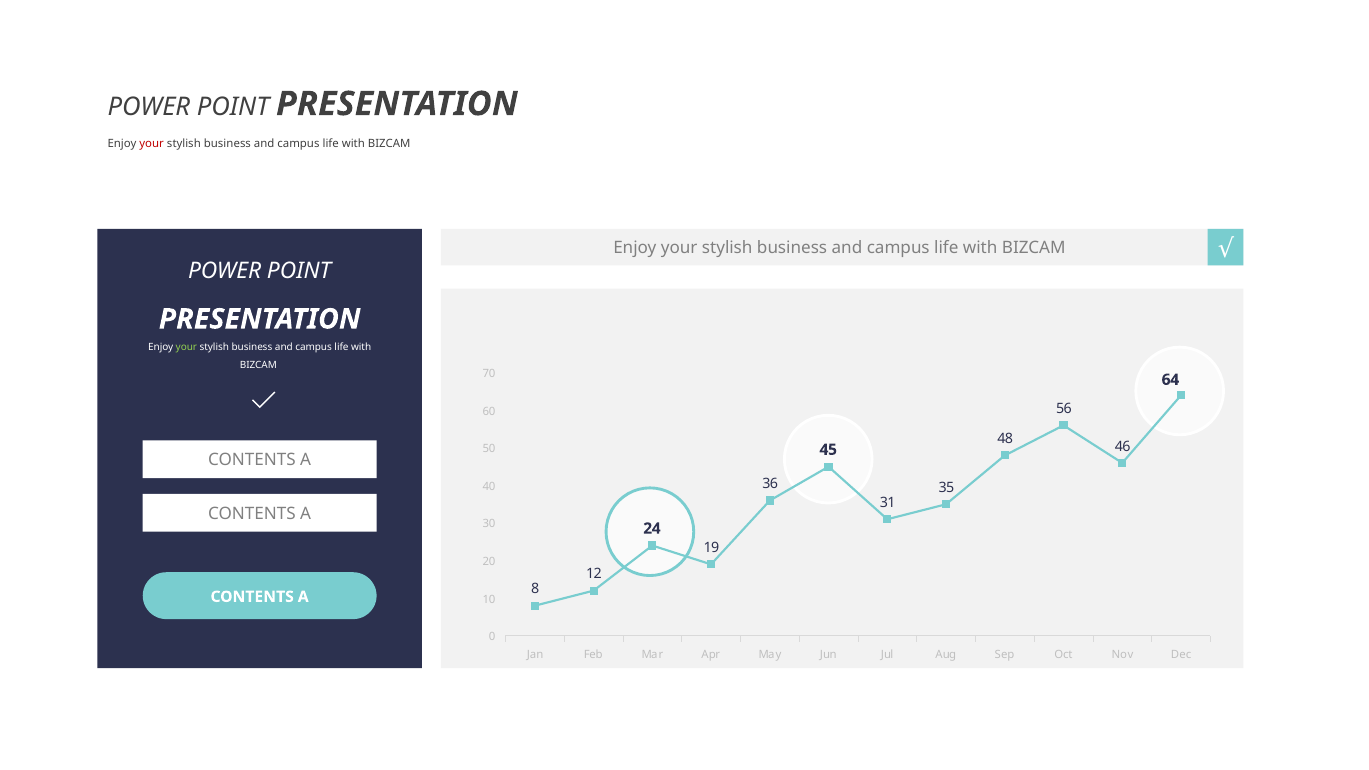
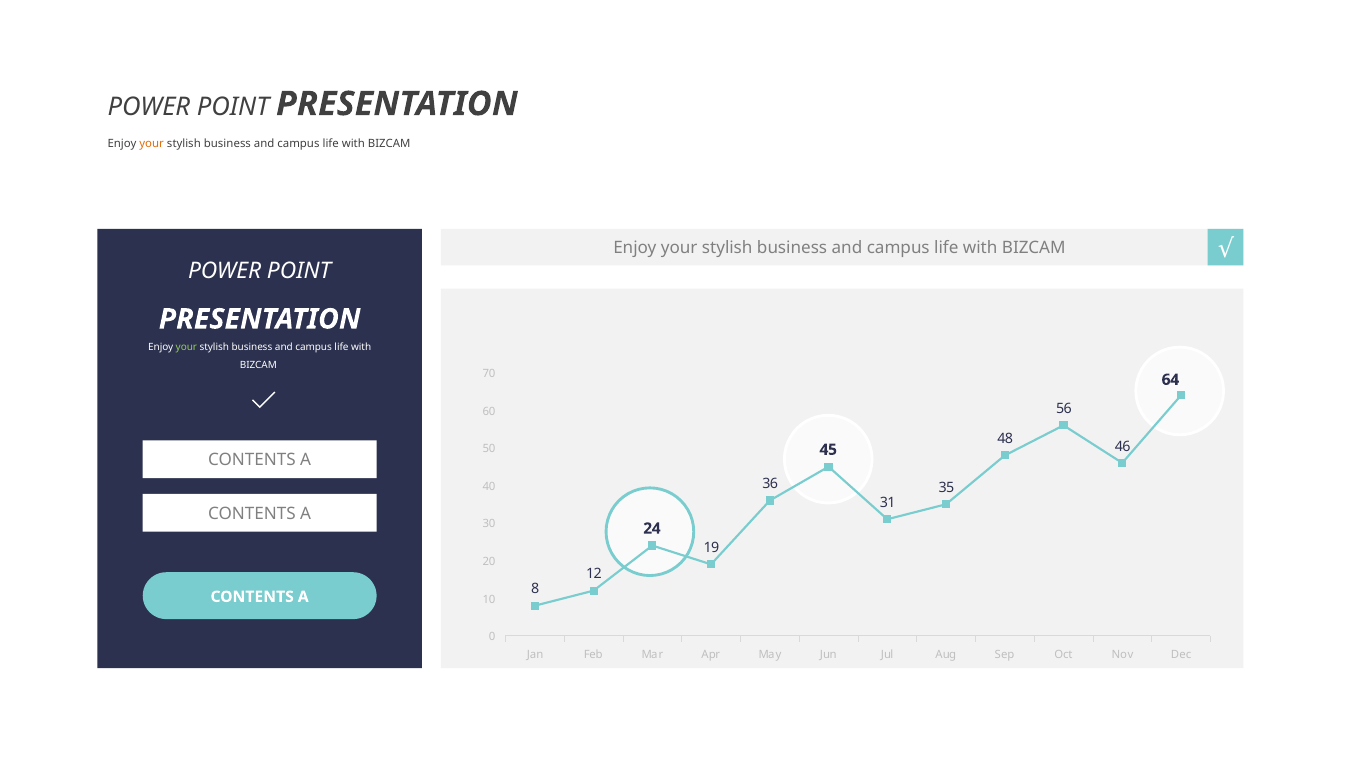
your colour: red -> orange (152, 143)
